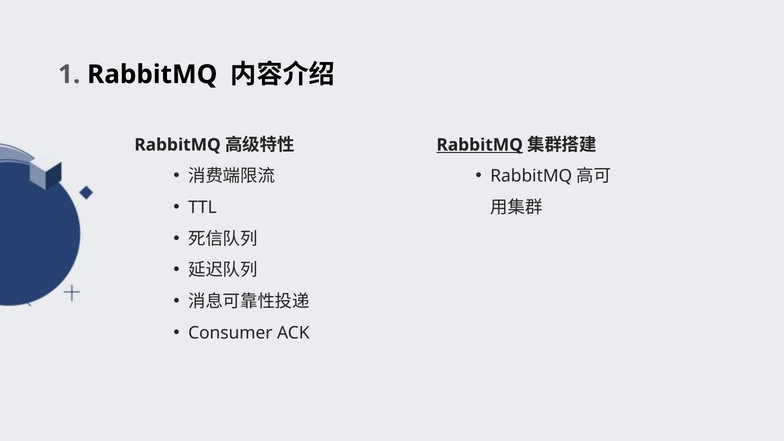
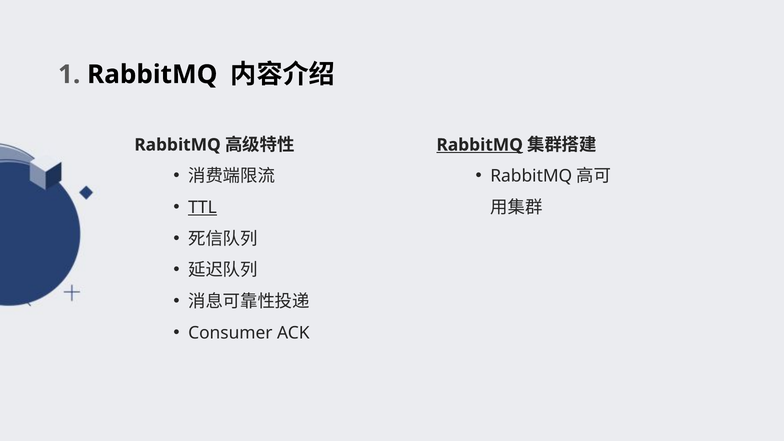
TTL underline: none -> present (202, 208)
